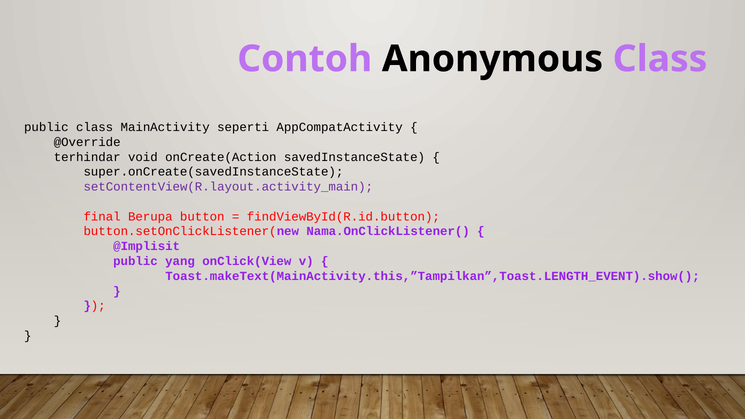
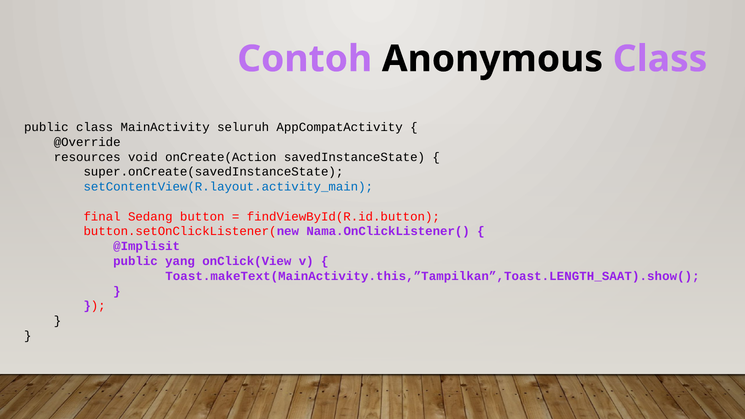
seperti: seperti -> seluruh (243, 127)
terhindar: terhindar -> resources (87, 157)
setContentView(R.layout.activity_main colour: purple -> blue (228, 187)
Berupa: Berupa -> Sedang (150, 216)
Toast.makeText(MainActivity.this,”Tampilkan”,Toast.LENGTH_EVENT).show(: Toast.makeText(MainActivity.this,”Tampilkan”,Toast.LENGTH_EVENT).show( -> Toast.makeText(MainActivity.this,”Tampilkan”,Toast.LENGTH_SAAT).show( (432, 276)
